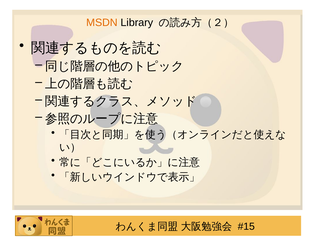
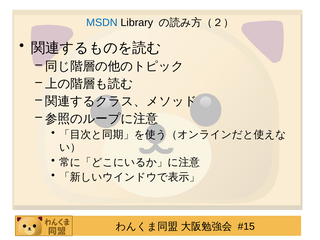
MSDN colour: orange -> blue (102, 23)
